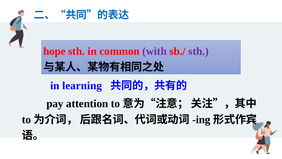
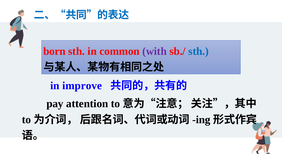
hope: hope -> born (55, 51)
sth colour: purple -> blue (199, 51)
learning: learning -> improve (82, 85)
